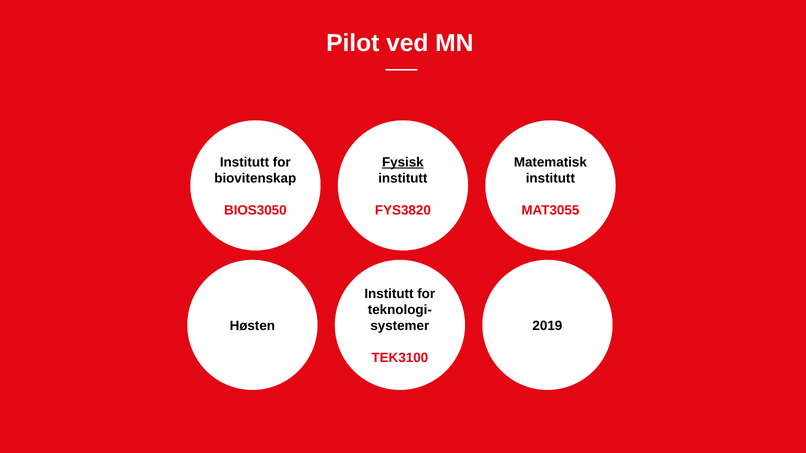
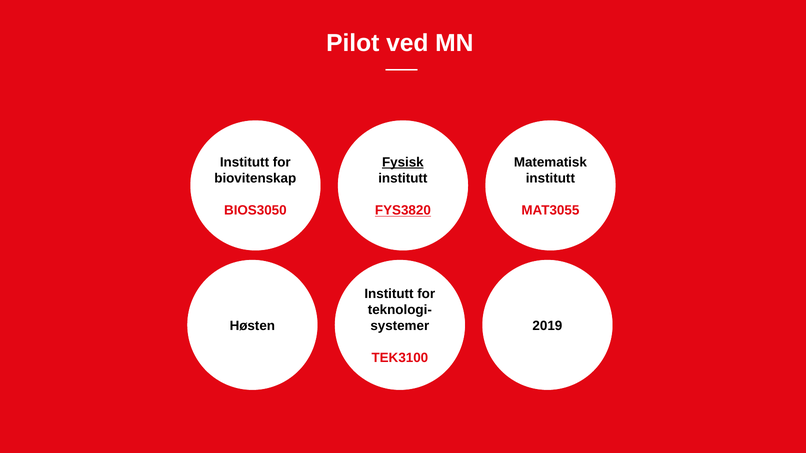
FYS3820 underline: none -> present (403, 211)
